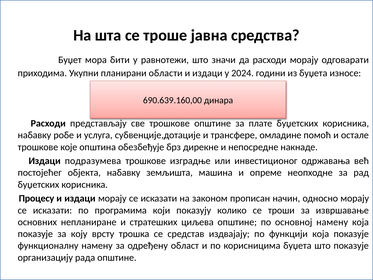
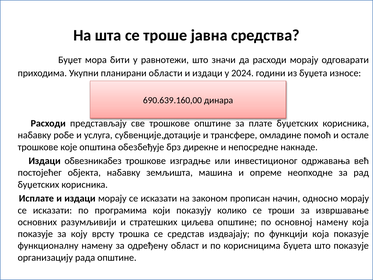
подразумева: подразумева -> обвезникабез (93, 161)
Процесу: Процесу -> Исплате (36, 198)
непланиране: непланиране -> разумљивији (89, 222)
